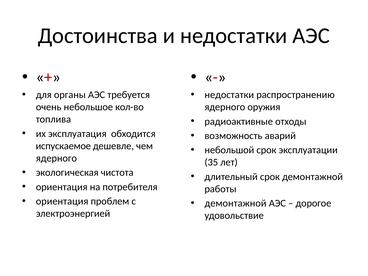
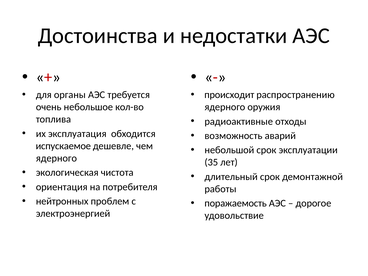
недостатки: недостатки -> происходит (229, 95)
ориентация: ориентация -> нейтронных (62, 201)
демонтажной: демонтажной -> поражаемость (236, 203)
